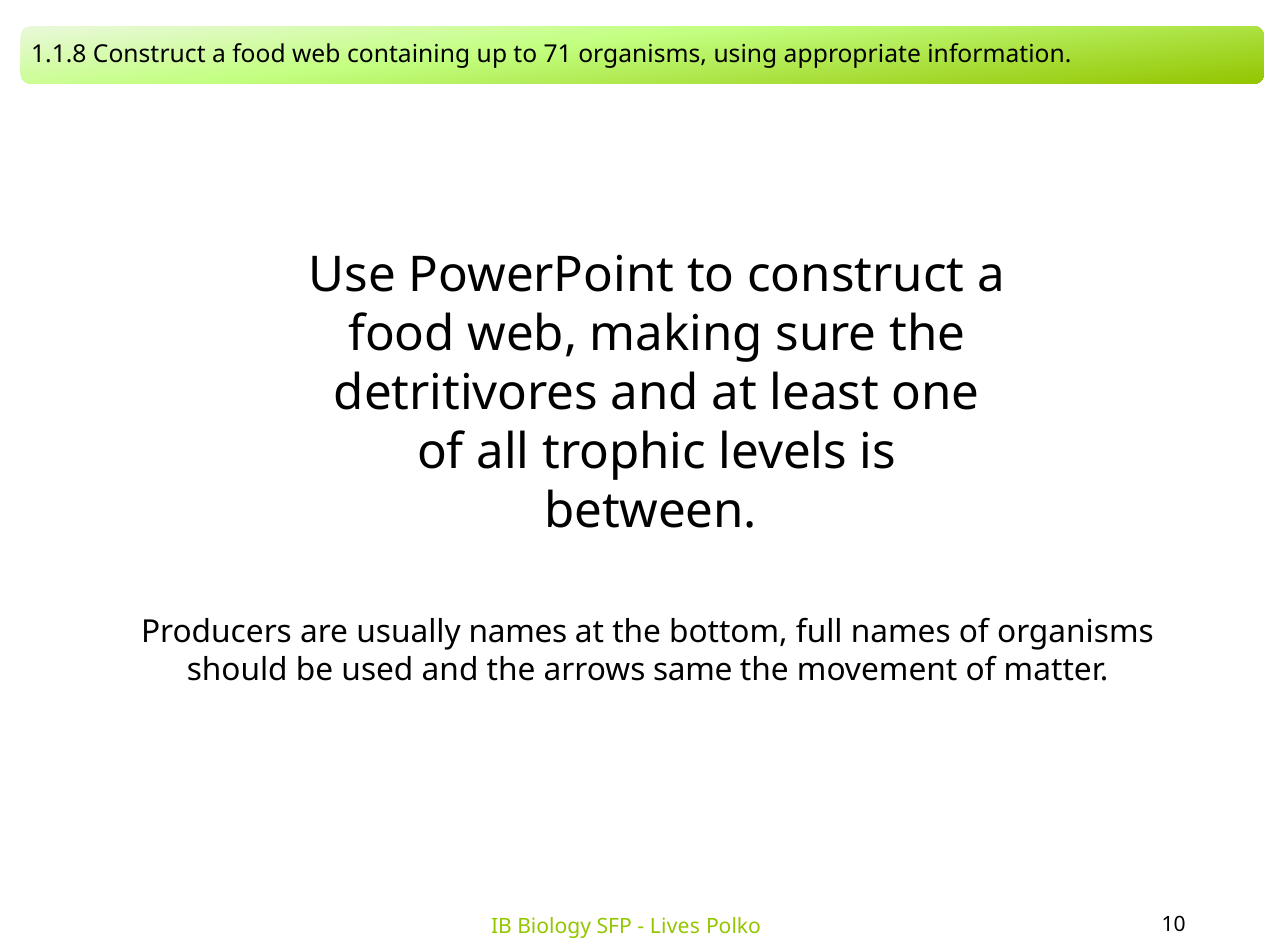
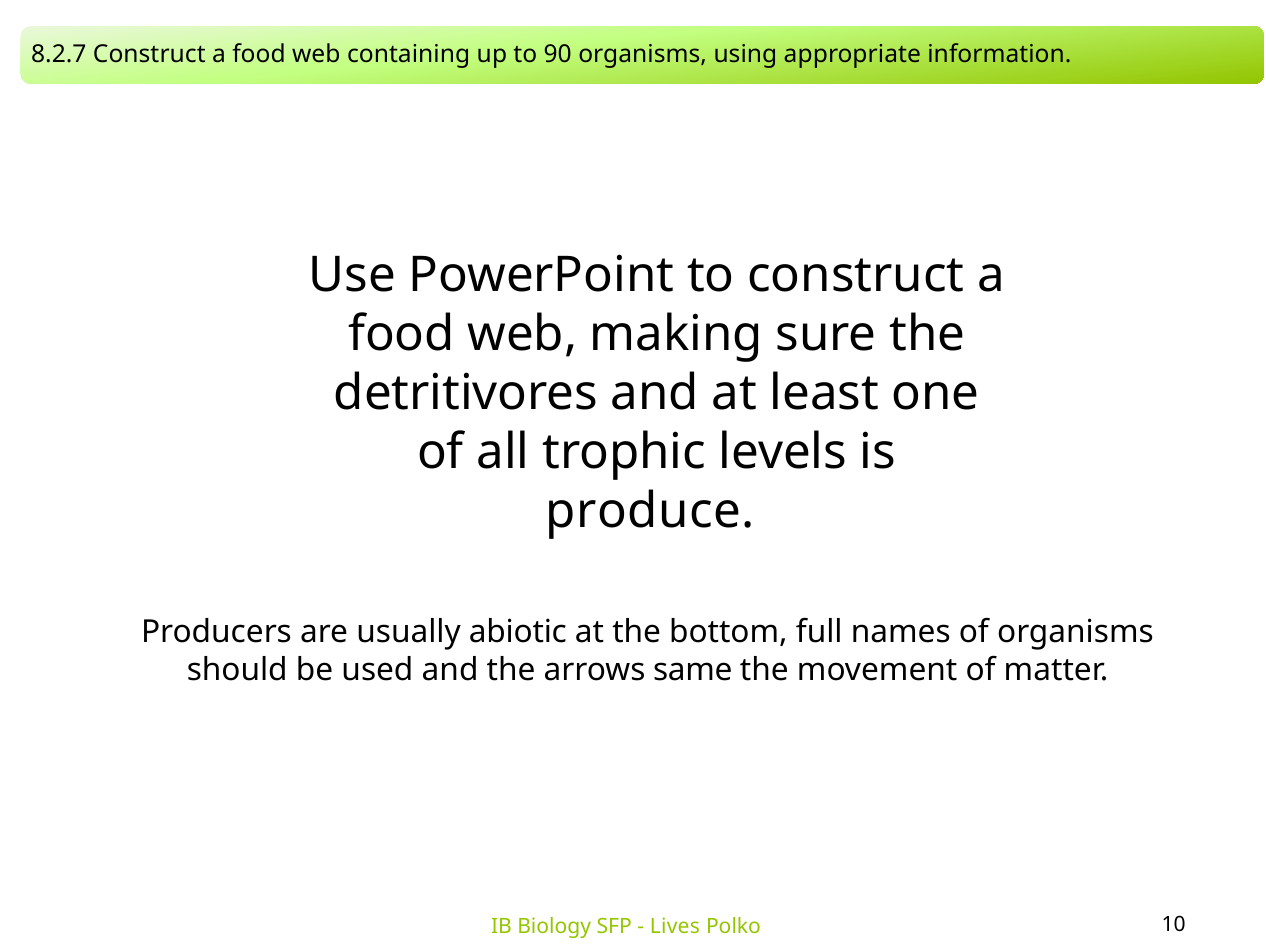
1.1.8: 1.1.8 -> 8.2.7 (59, 55)
71: 71 -> 90 (558, 55)
between: between -> produce (650, 511)
usually names: names -> abiotic (518, 632)
